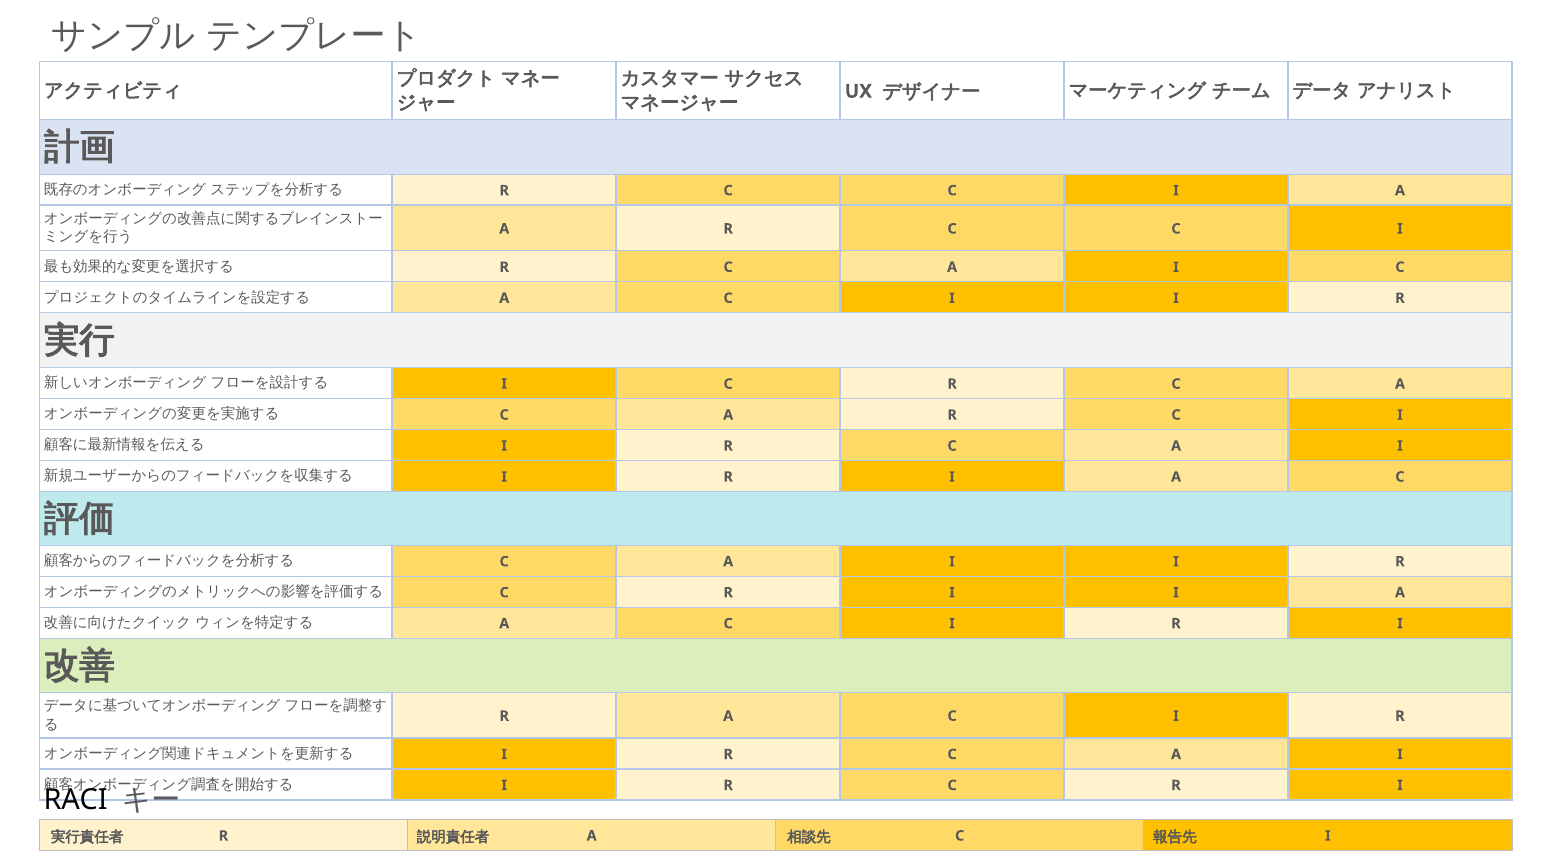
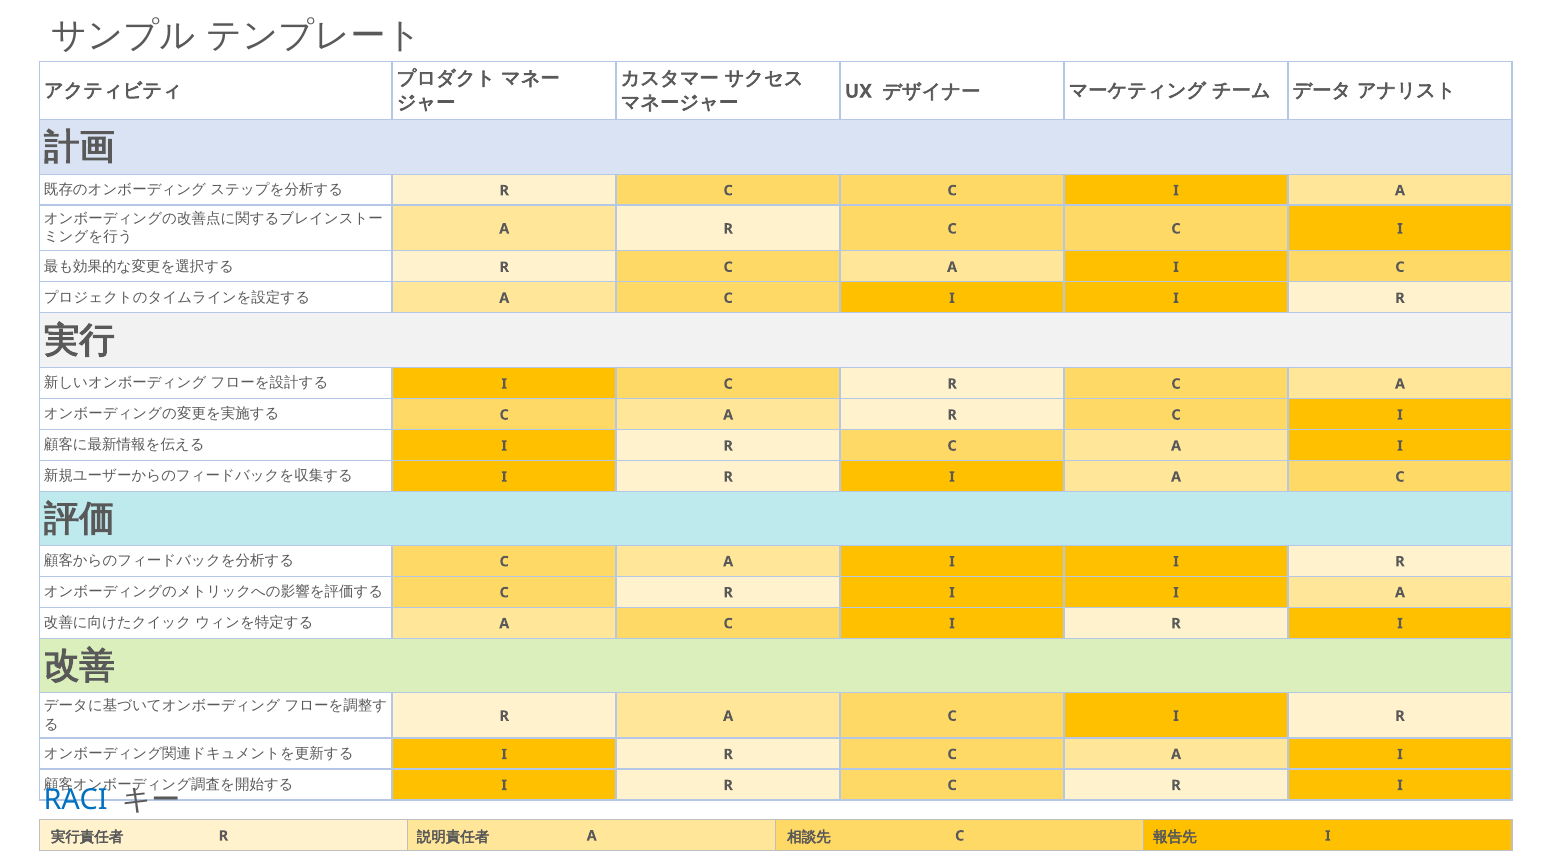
RACI colour: black -> blue (76, 800)
